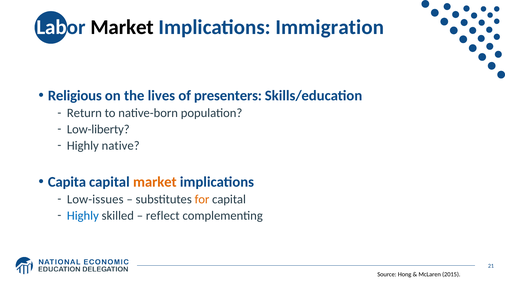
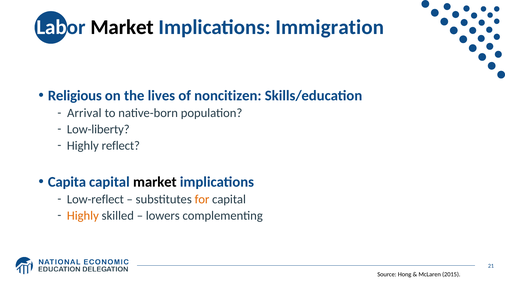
presenters: presenters -> noncitizen (228, 96)
Return: Return -> Arrival (84, 113)
native: native -> reflect (121, 146)
market colour: orange -> black (155, 182)
Low-issues: Low-issues -> Low-reflect (95, 199)
Highly colour: blue -> orange (83, 216)
reflect: reflect -> lowers (163, 216)
